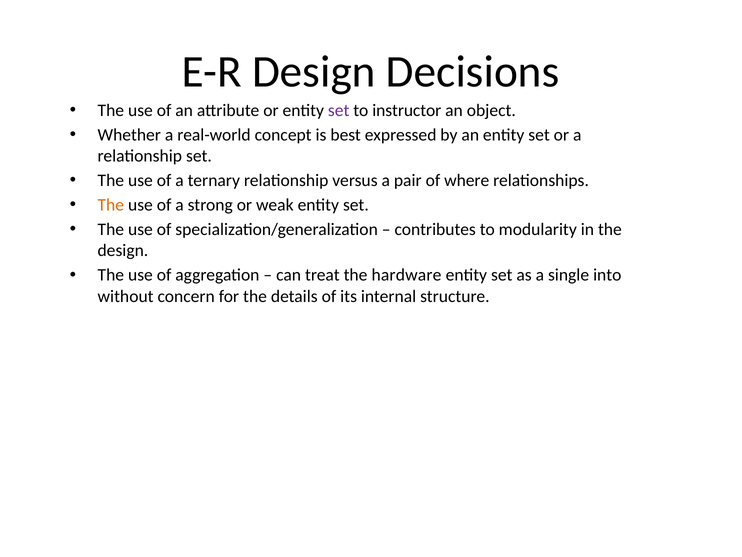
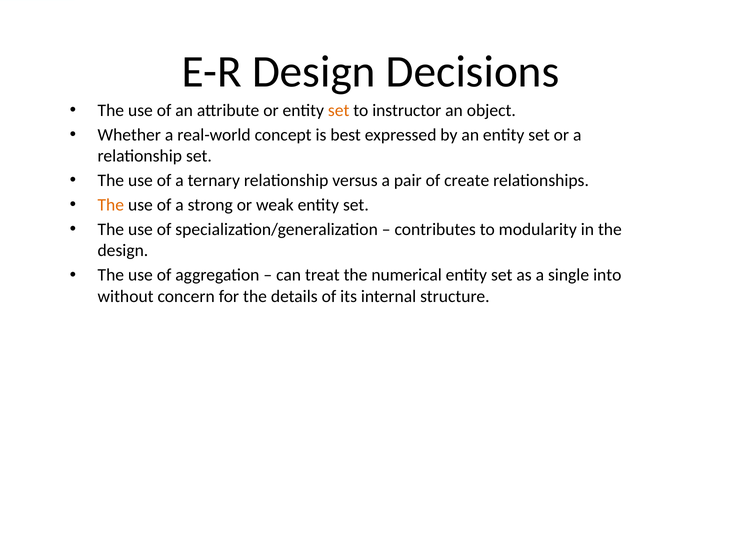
set colour: purple -> orange (339, 110)
where: where -> create (467, 180)
hardware: hardware -> numerical (407, 275)
